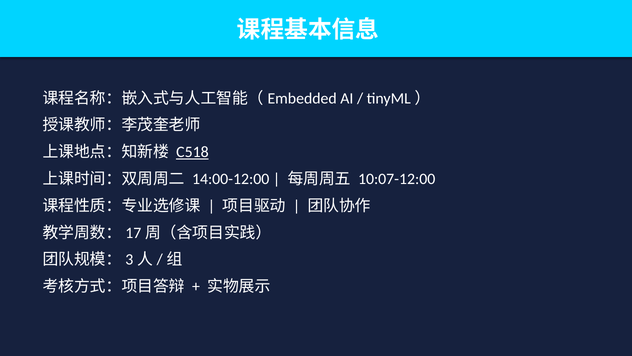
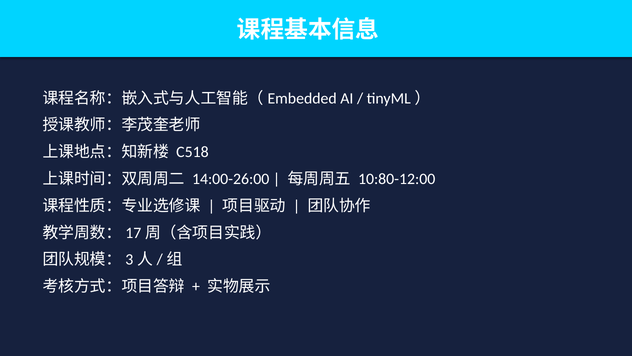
C518 underline: present -> none (192, 152)
14:00-12:00: 14:00-12:00 -> 14:00-26:00 (231, 179)
10:07-12:00: 10:07-12:00 -> 10:80-12:00 (397, 179)
